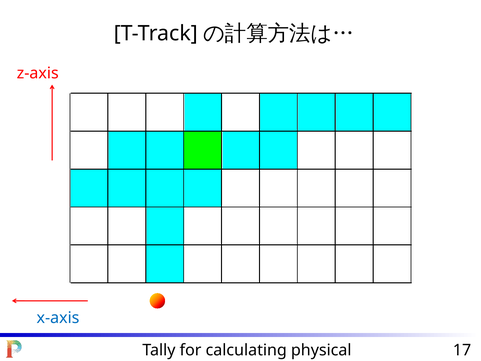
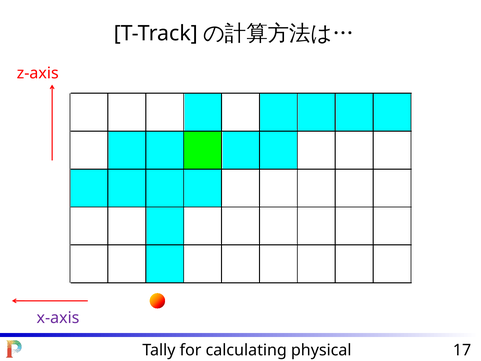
x-axis colour: blue -> purple (58, 318)
